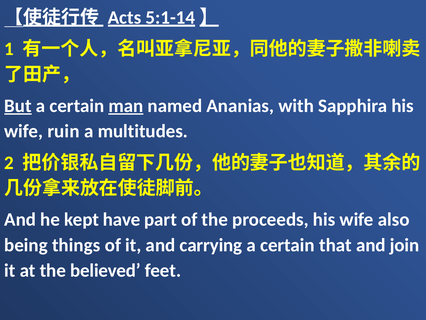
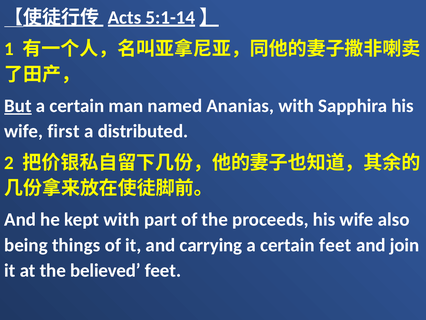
man underline: present -> none (126, 106)
ruin: ruin -> first (63, 131)
multitudes: multitudes -> distributed (143, 131)
kept have: have -> with (121, 219)
certain that: that -> feet (335, 245)
